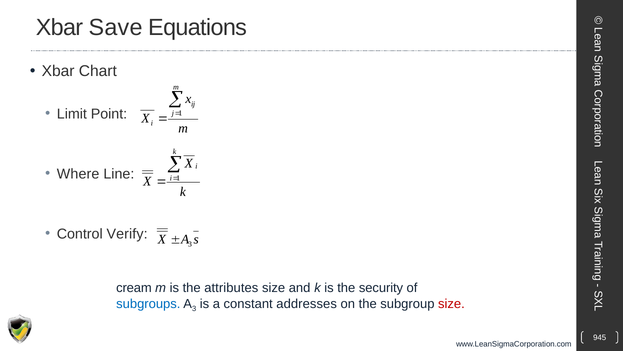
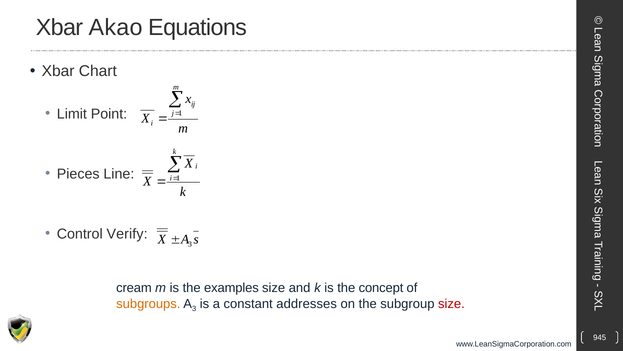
Save: Save -> Akao (116, 28)
Where: Where -> Pieces (78, 174)
attributes: attributes -> examples (231, 288)
security: security -> concept (381, 288)
subgroups colour: blue -> orange (148, 303)
